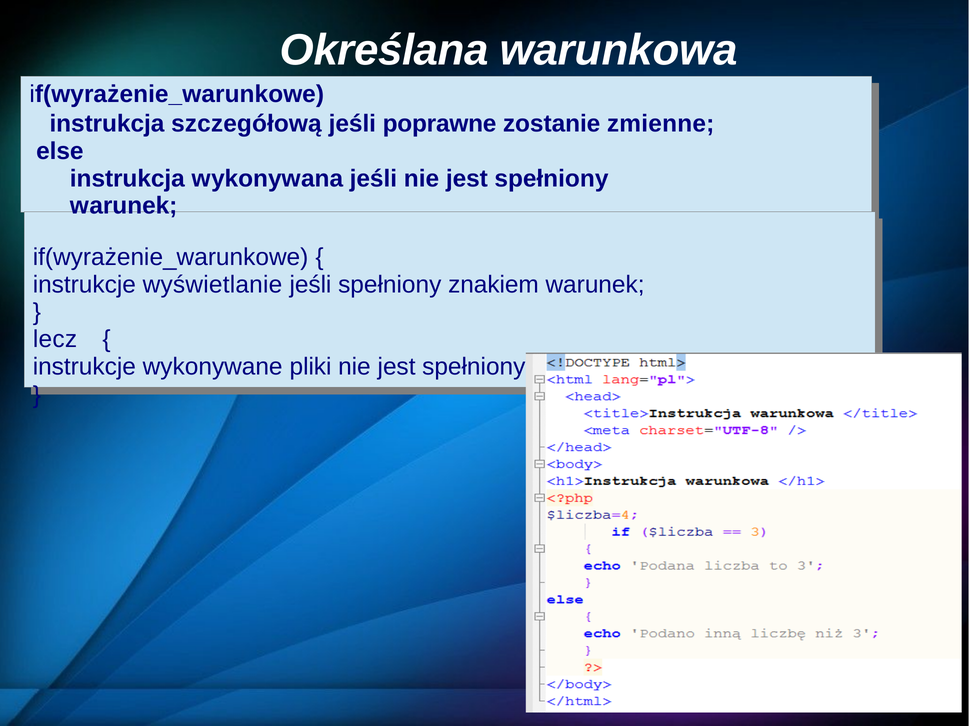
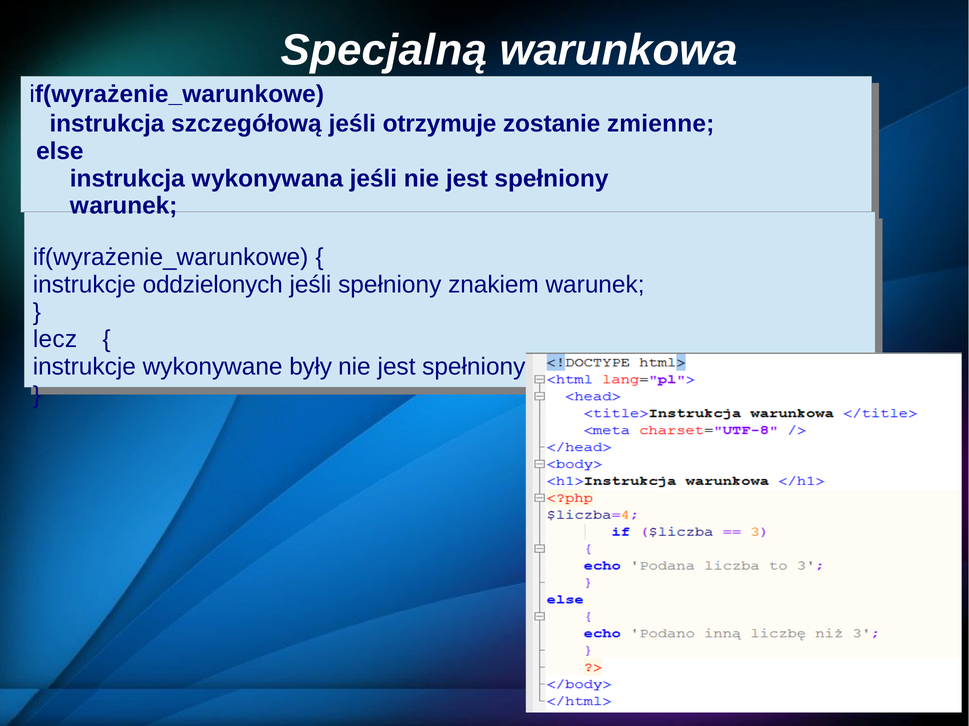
Określana: Określana -> Specjalną (384, 50)
poprawne: poprawne -> otrzymuje (440, 124)
wyświetlanie: wyświetlanie -> oddzielonych (213, 285)
pliki: pliki -> były (311, 367)
